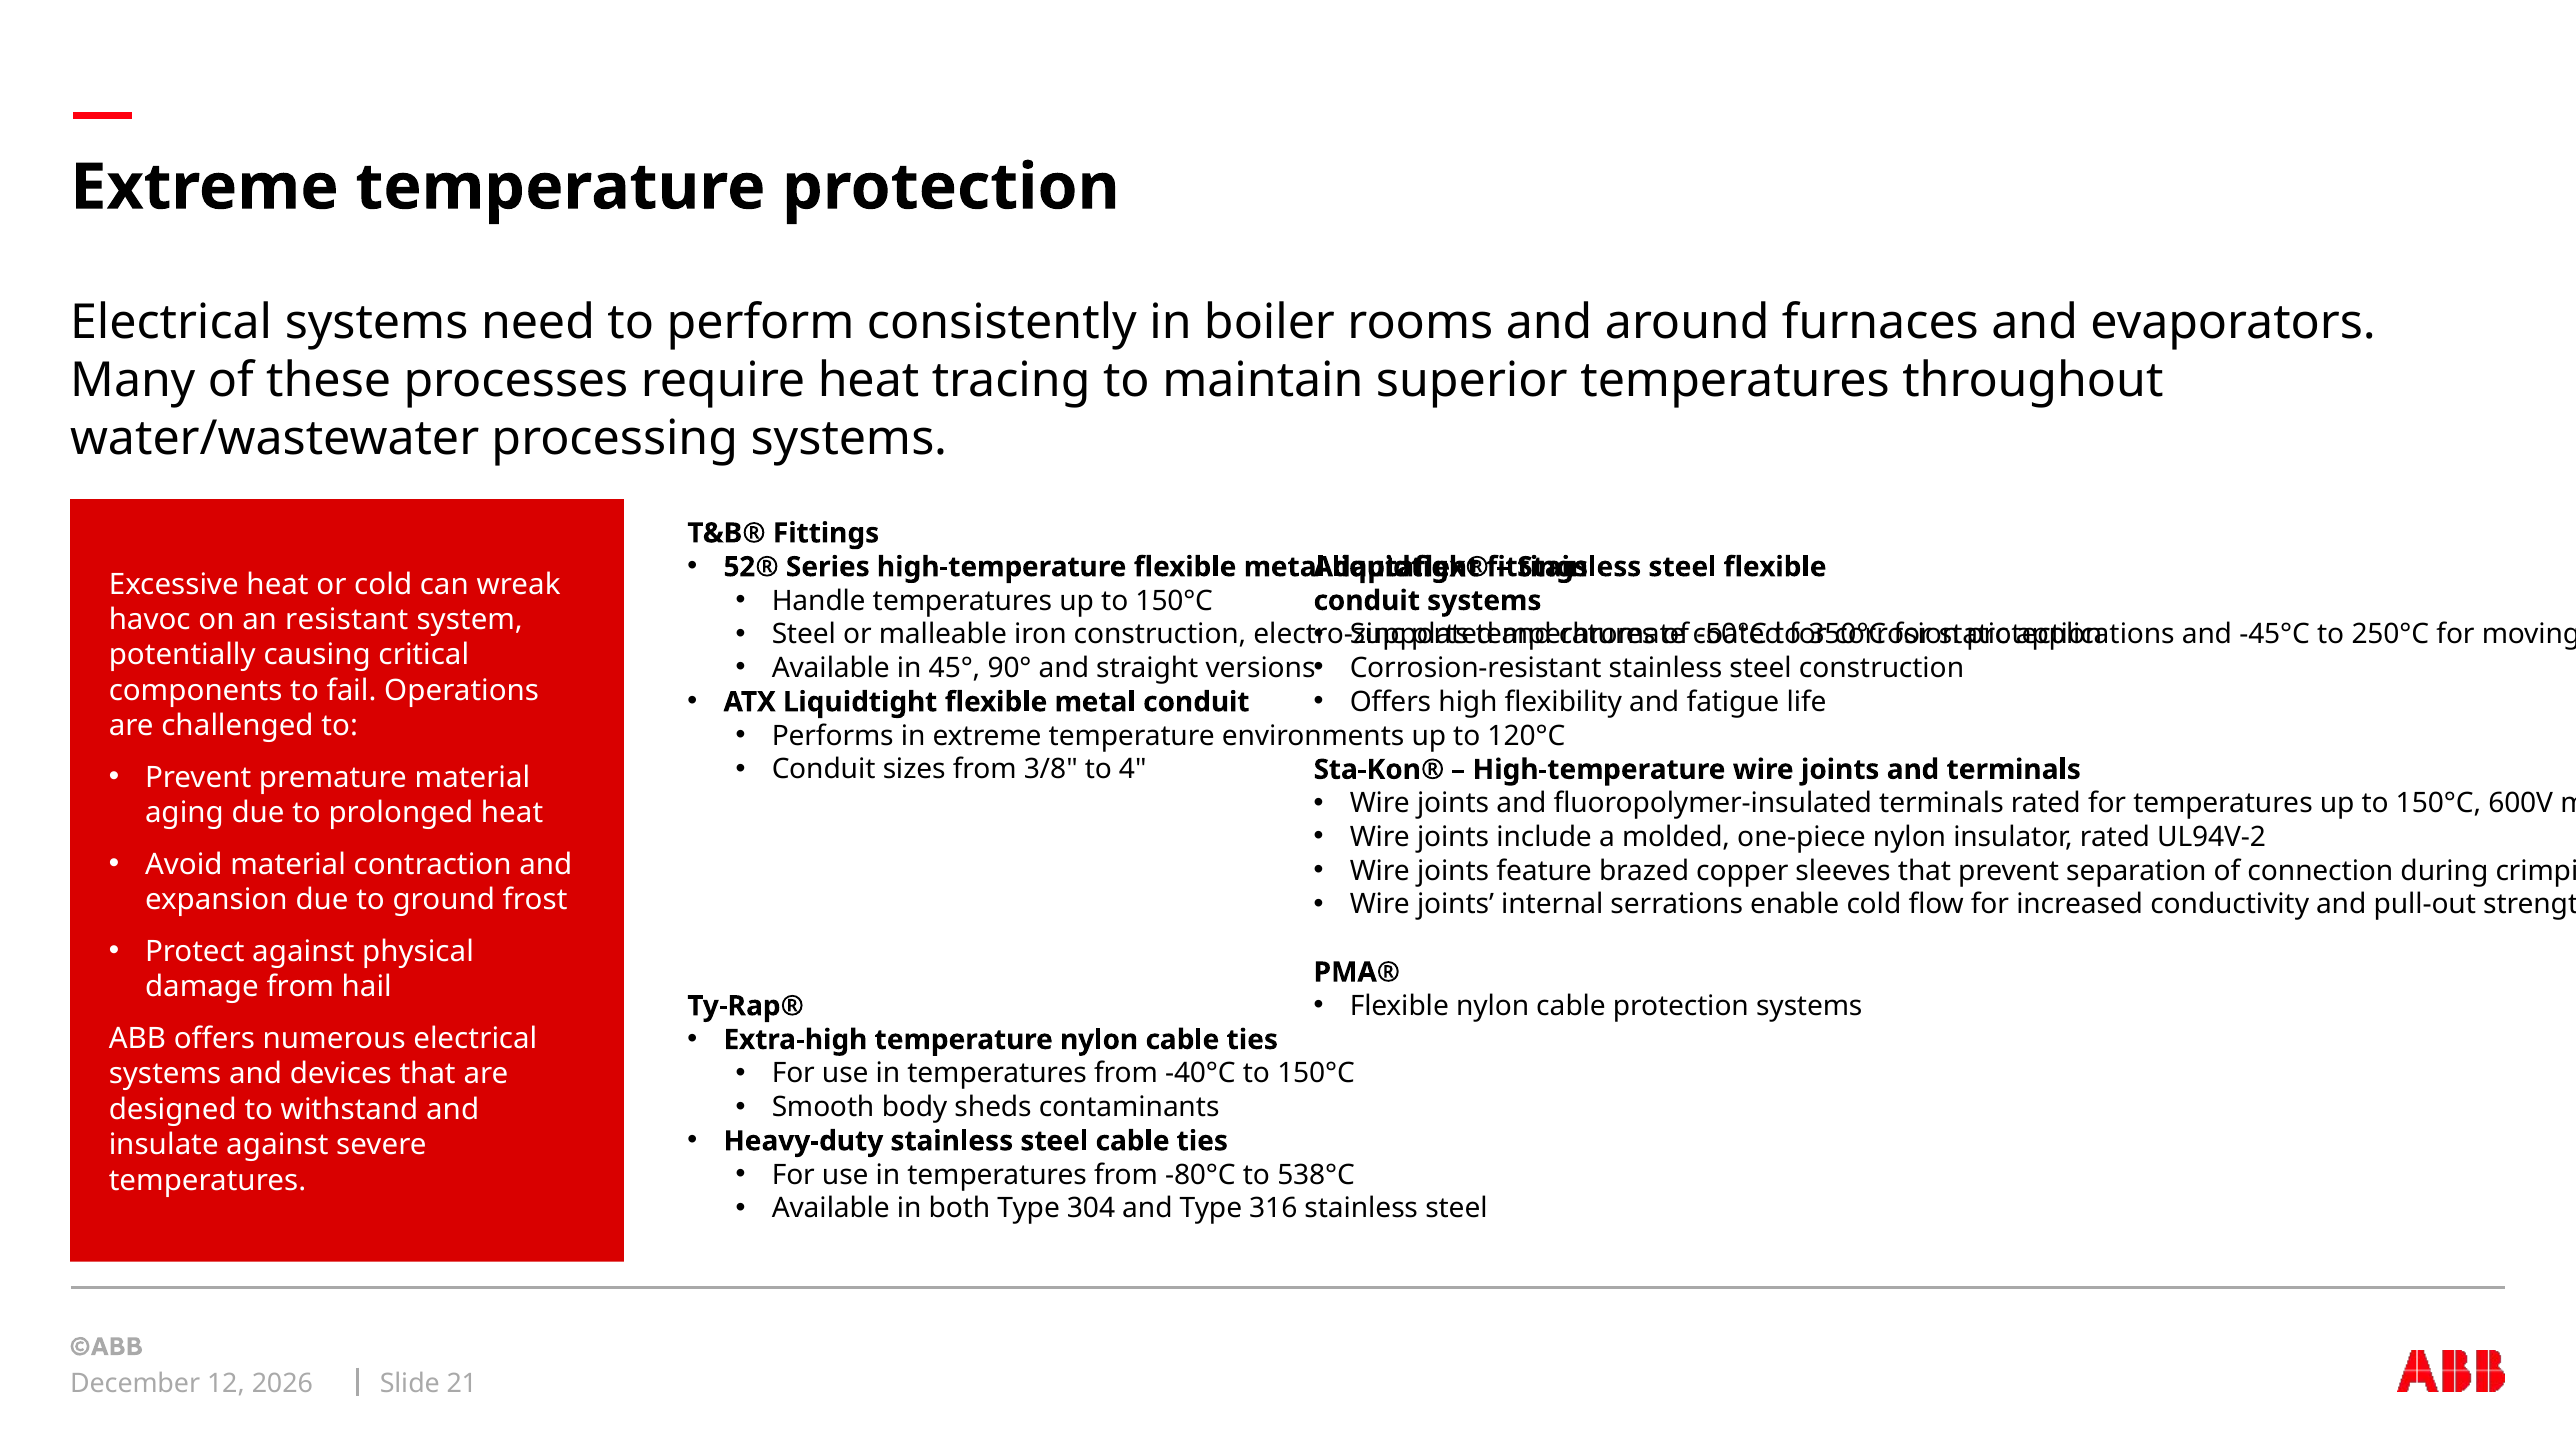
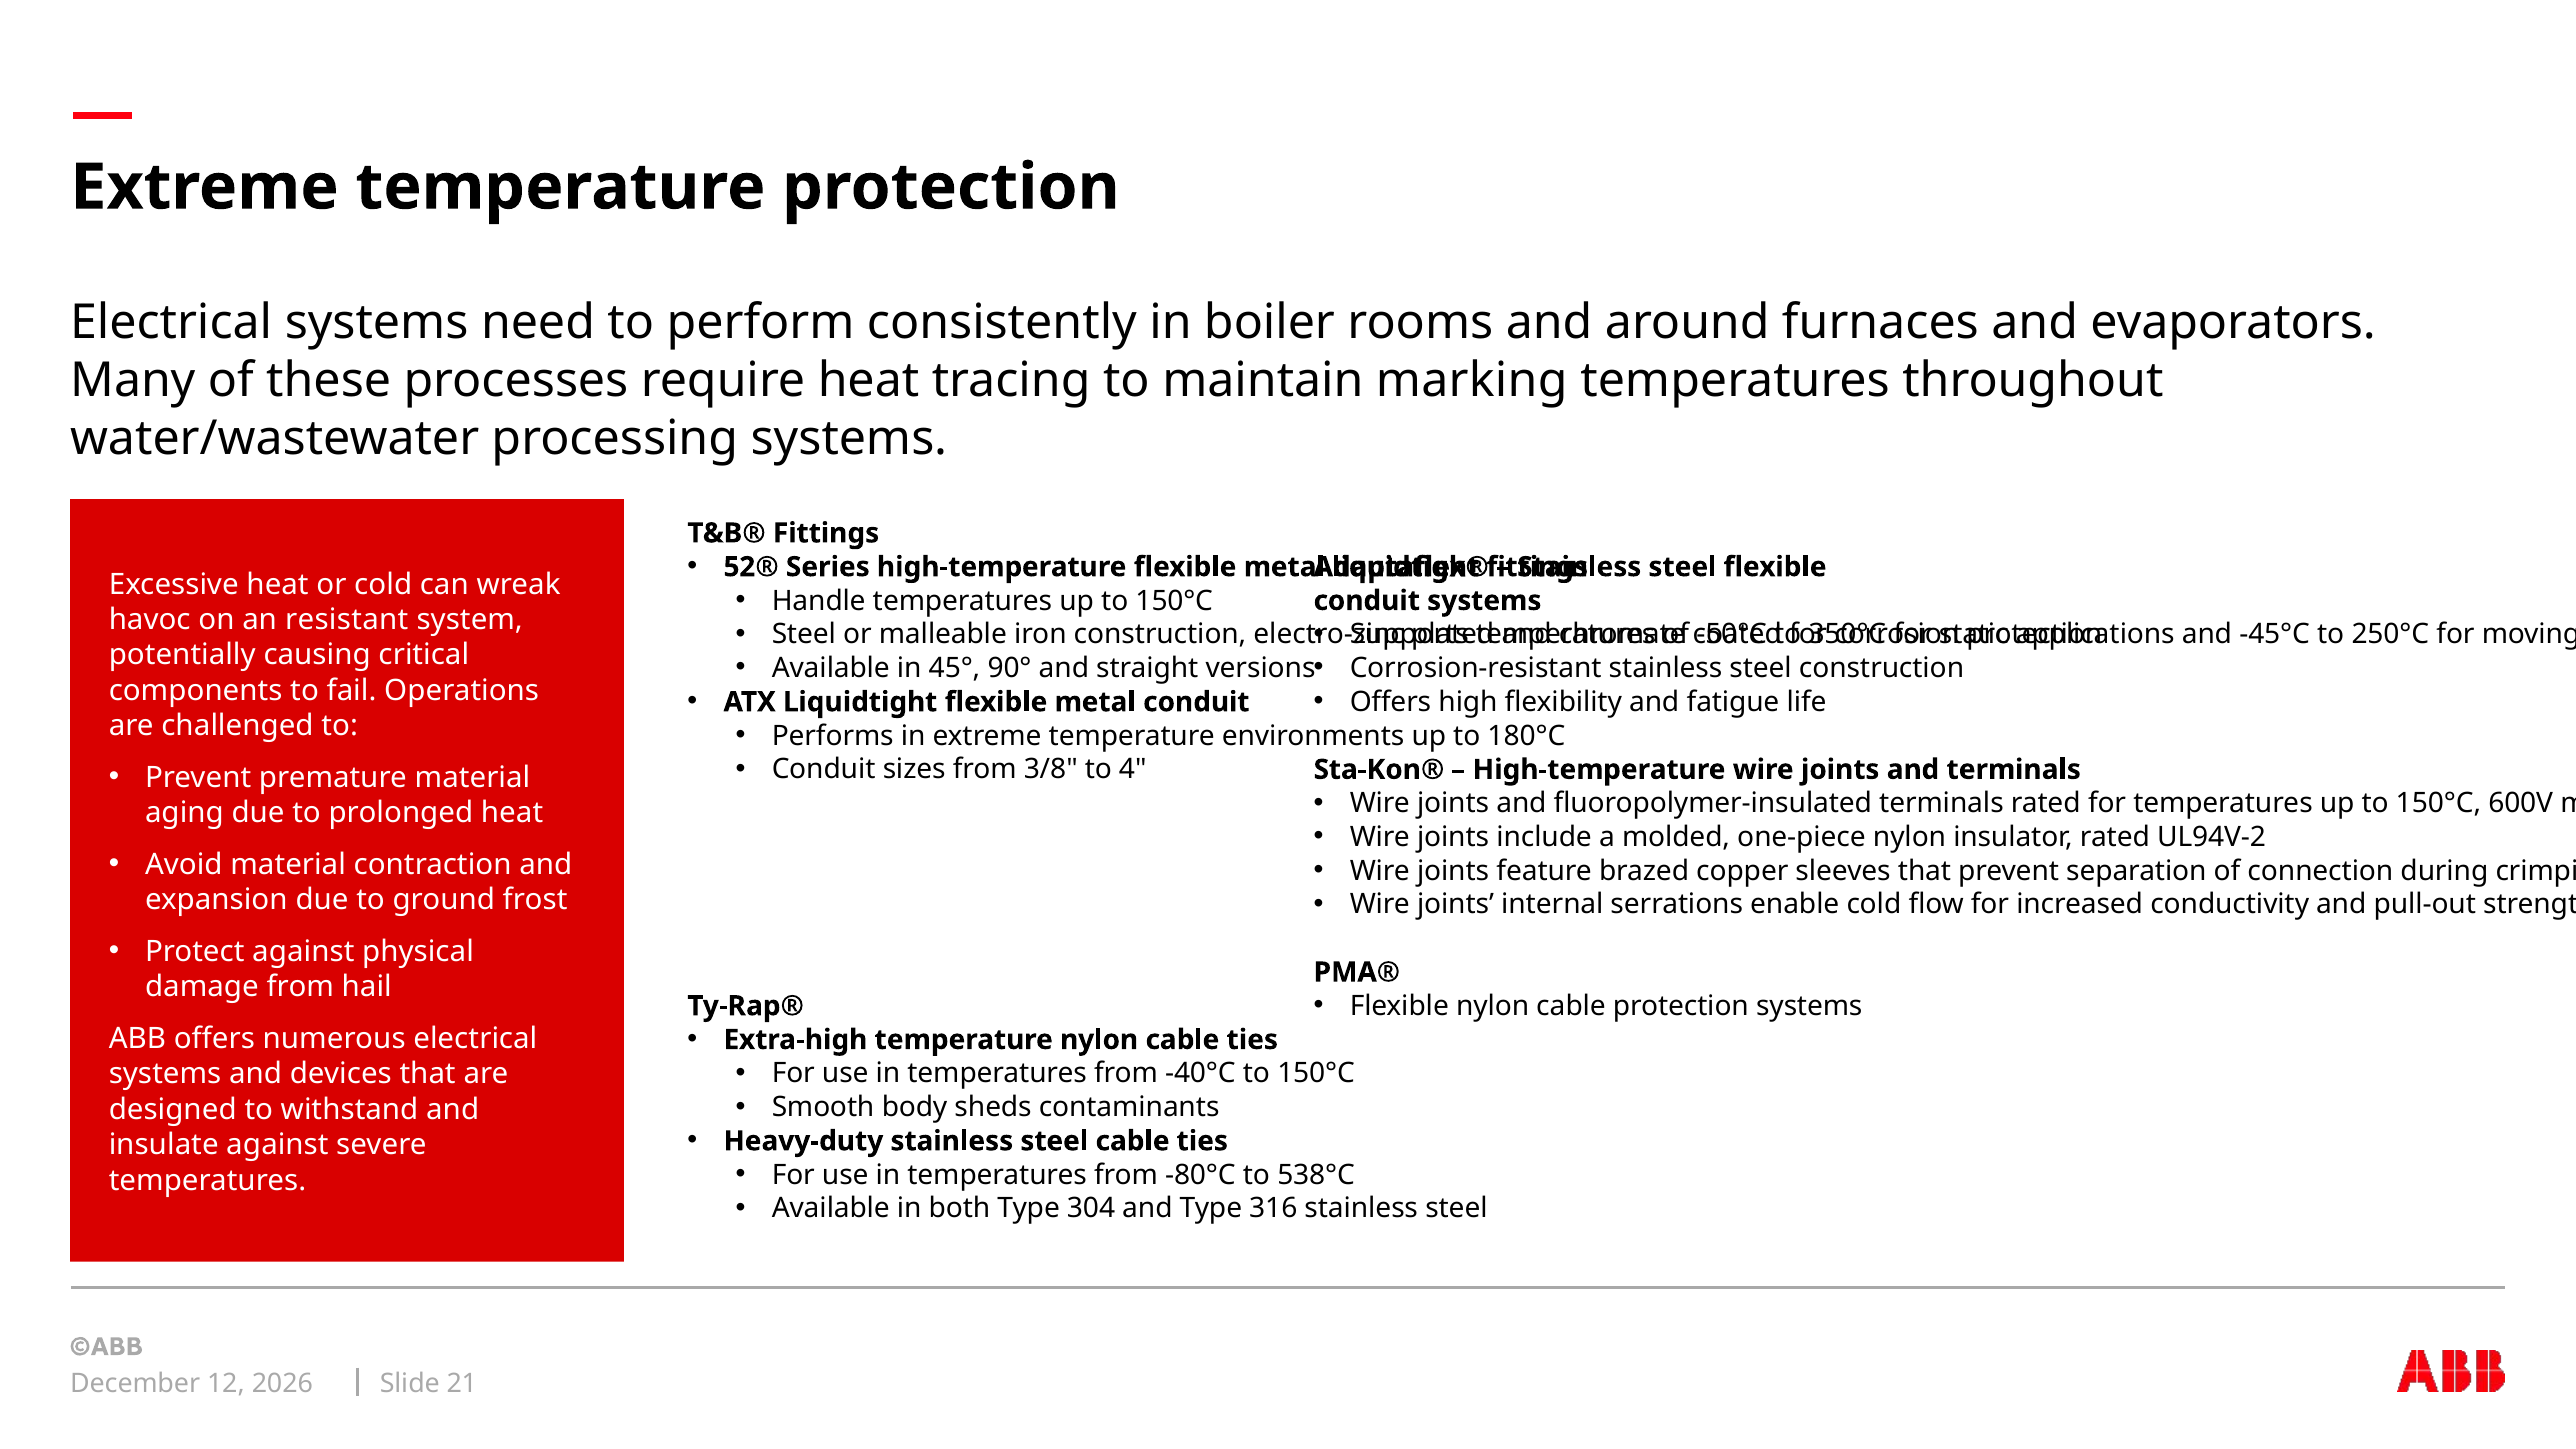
superior: superior -> marking (1472, 380)
120°C: 120°C -> 180°C (1526, 736)
